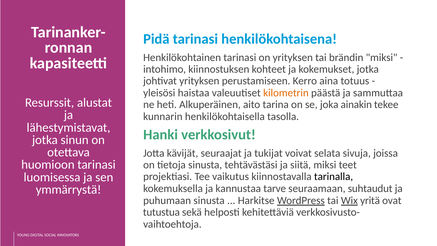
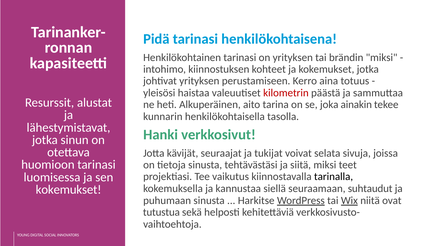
kilometrin colour: orange -> red (286, 93)
tarve: tarve -> siellä (275, 188)
ymmärrystä: ymmärrystä -> kokemukset (69, 189)
yritä: yritä -> niitä (370, 200)
